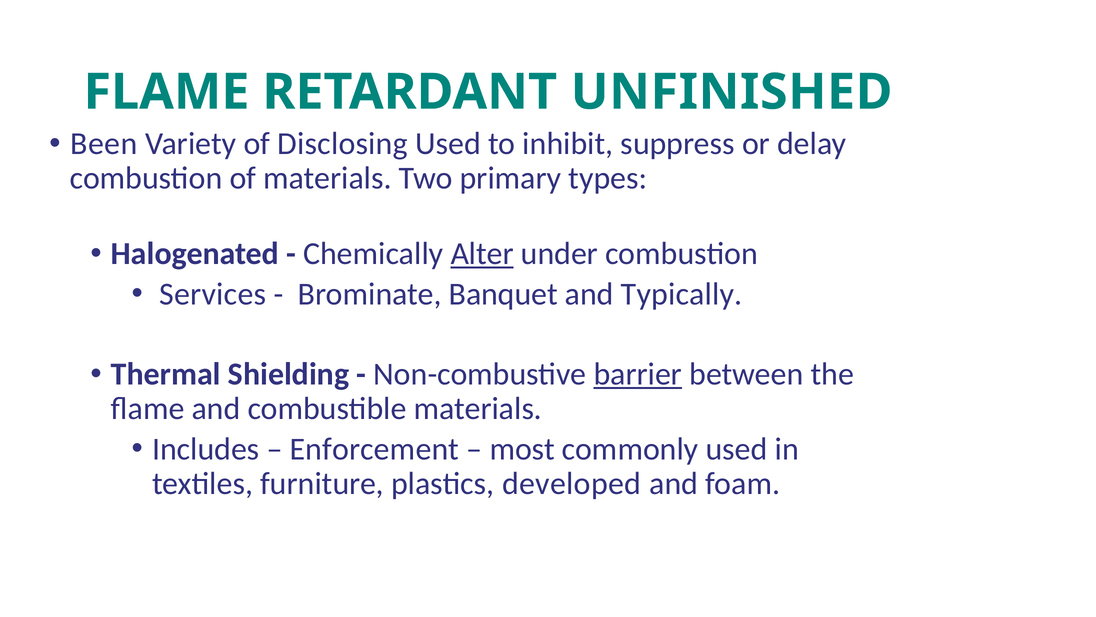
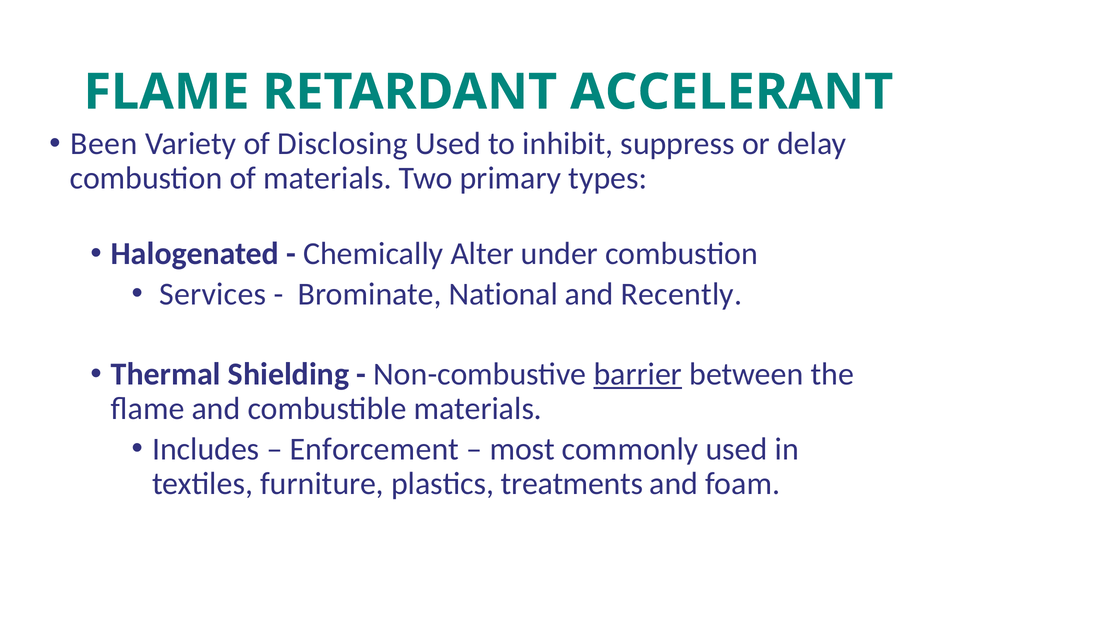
UNFINISHED: UNFINISHED -> ACCELERANT (732, 92)
Alter underline: present -> none (482, 254)
Banquet: Banquet -> National (503, 294)
Typically: Typically -> Recently (682, 294)
developed: developed -> treatments (572, 483)
